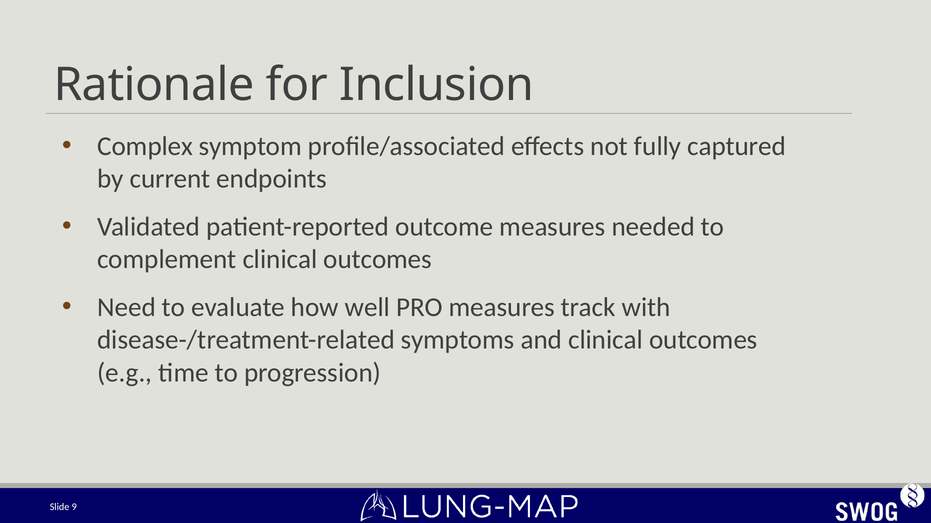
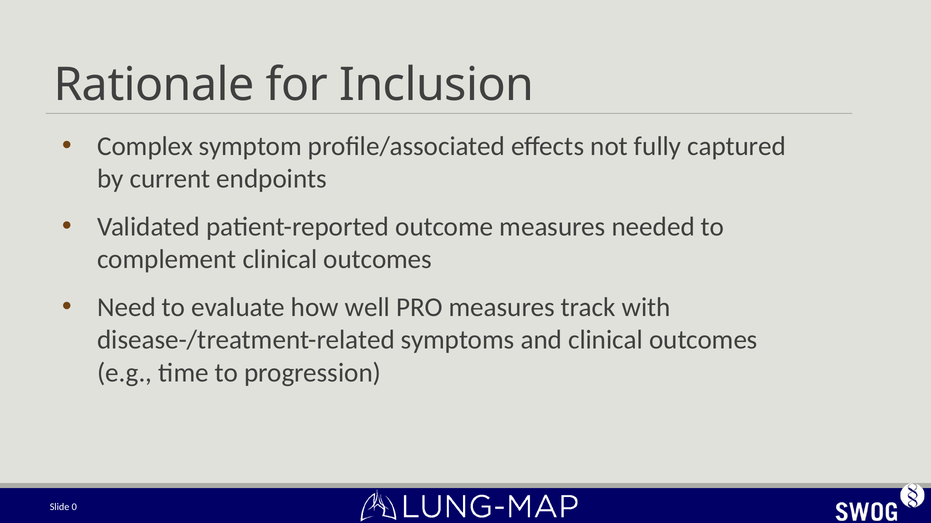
9: 9 -> 0 (74, 508)
